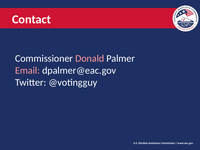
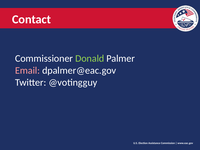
Donald colour: pink -> light green (90, 59)
